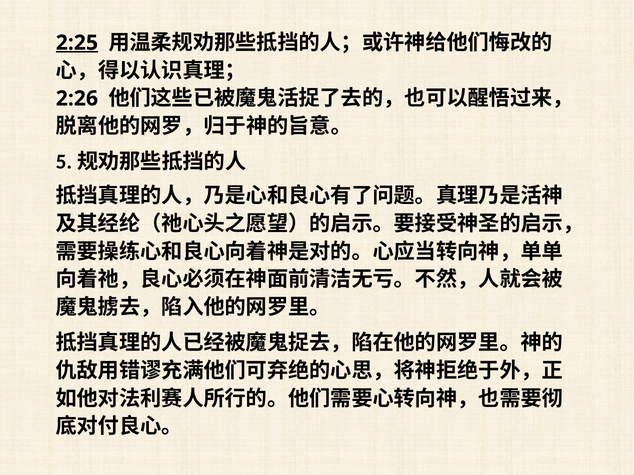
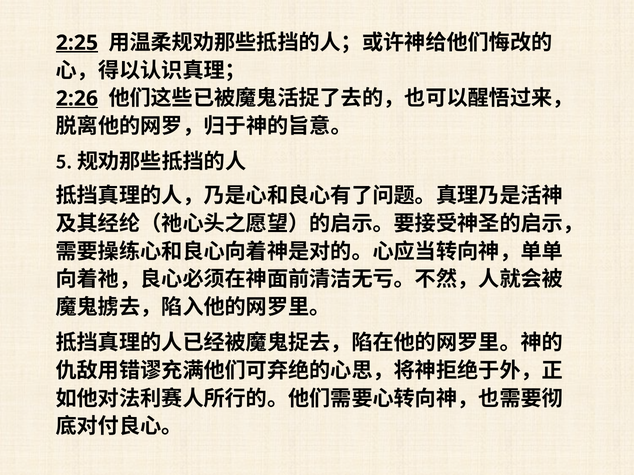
2:26 underline: none -> present (77, 99)
